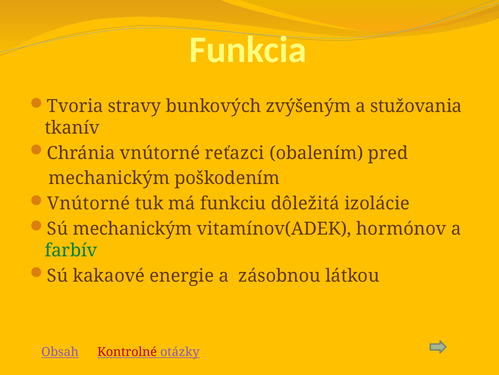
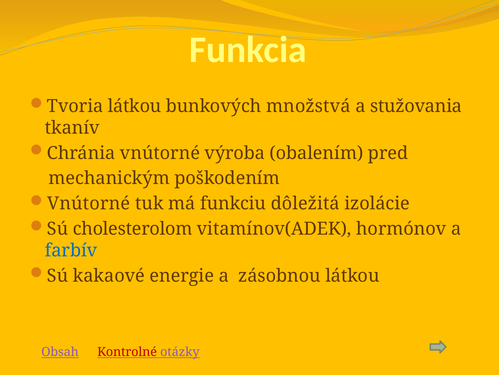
Tvoria stravy: stravy -> látkou (135, 106)
zvýšeným: zvýšeným -> množstvá (308, 106)
reťazci: reťazci -> výroba (235, 153)
Sú mechanickým: mechanickým -> cholesterolom (133, 228)
farbív colour: green -> blue (71, 250)
